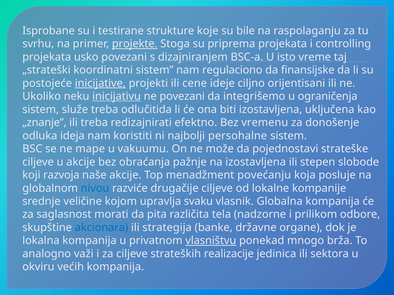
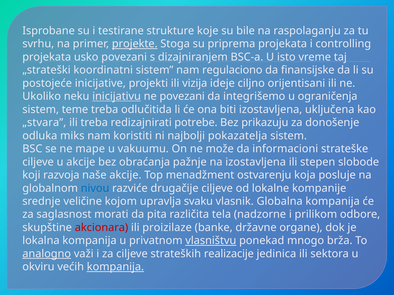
inicijative underline: present -> none (100, 83)
cene: cene -> vizija (195, 83)
služe: služe -> teme (75, 110)
„znanje: „znanje -> „stvara (44, 123)
efektno: efektno -> potrebe (196, 123)
vremenu: vremenu -> prikazuju (265, 123)
ideja: ideja -> miks (72, 136)
persohalne: persohalne -> pokazatelja (238, 136)
pojednostavi: pojednostavi -> informacioni (285, 149)
povećanju: povećanju -> ostvarenju (264, 175)
akcionara colour: blue -> red (101, 228)
strategija: strategija -> proizilaze (167, 228)
analogno underline: none -> present (47, 254)
kompanija underline: none -> present (115, 267)
